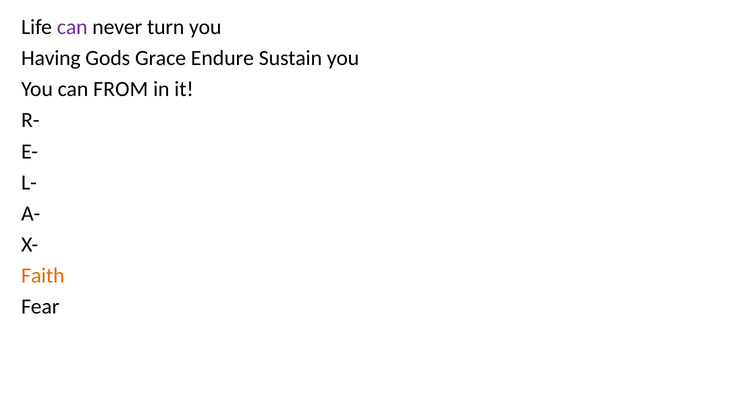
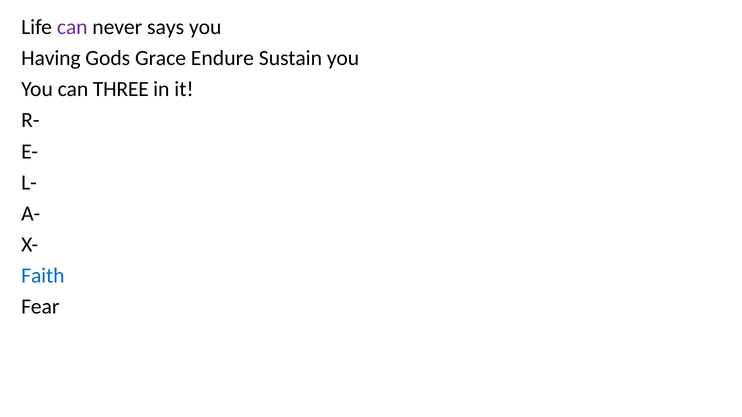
turn: turn -> says (166, 27)
FROM: FROM -> THREE (121, 89)
Faith colour: orange -> blue (43, 276)
